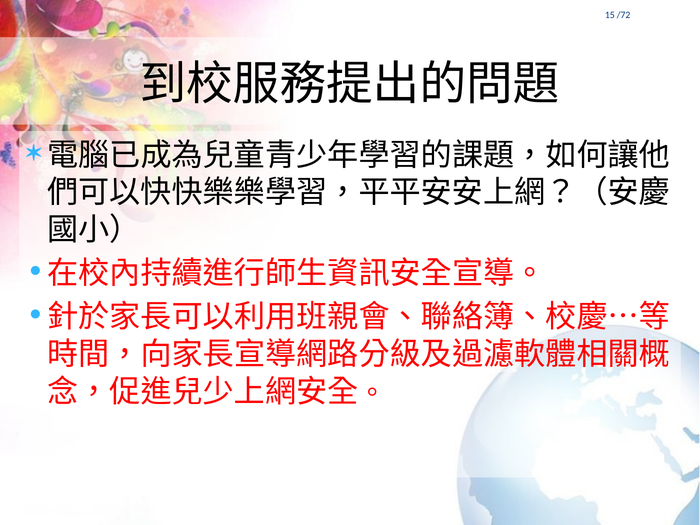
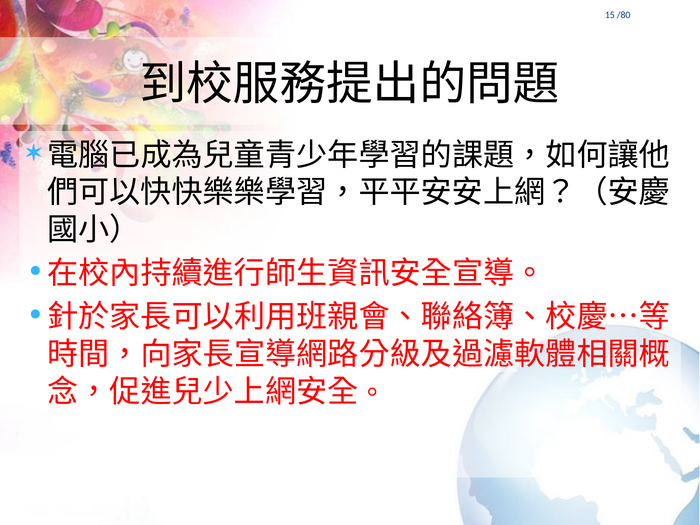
/72: /72 -> /80 (624, 15)
